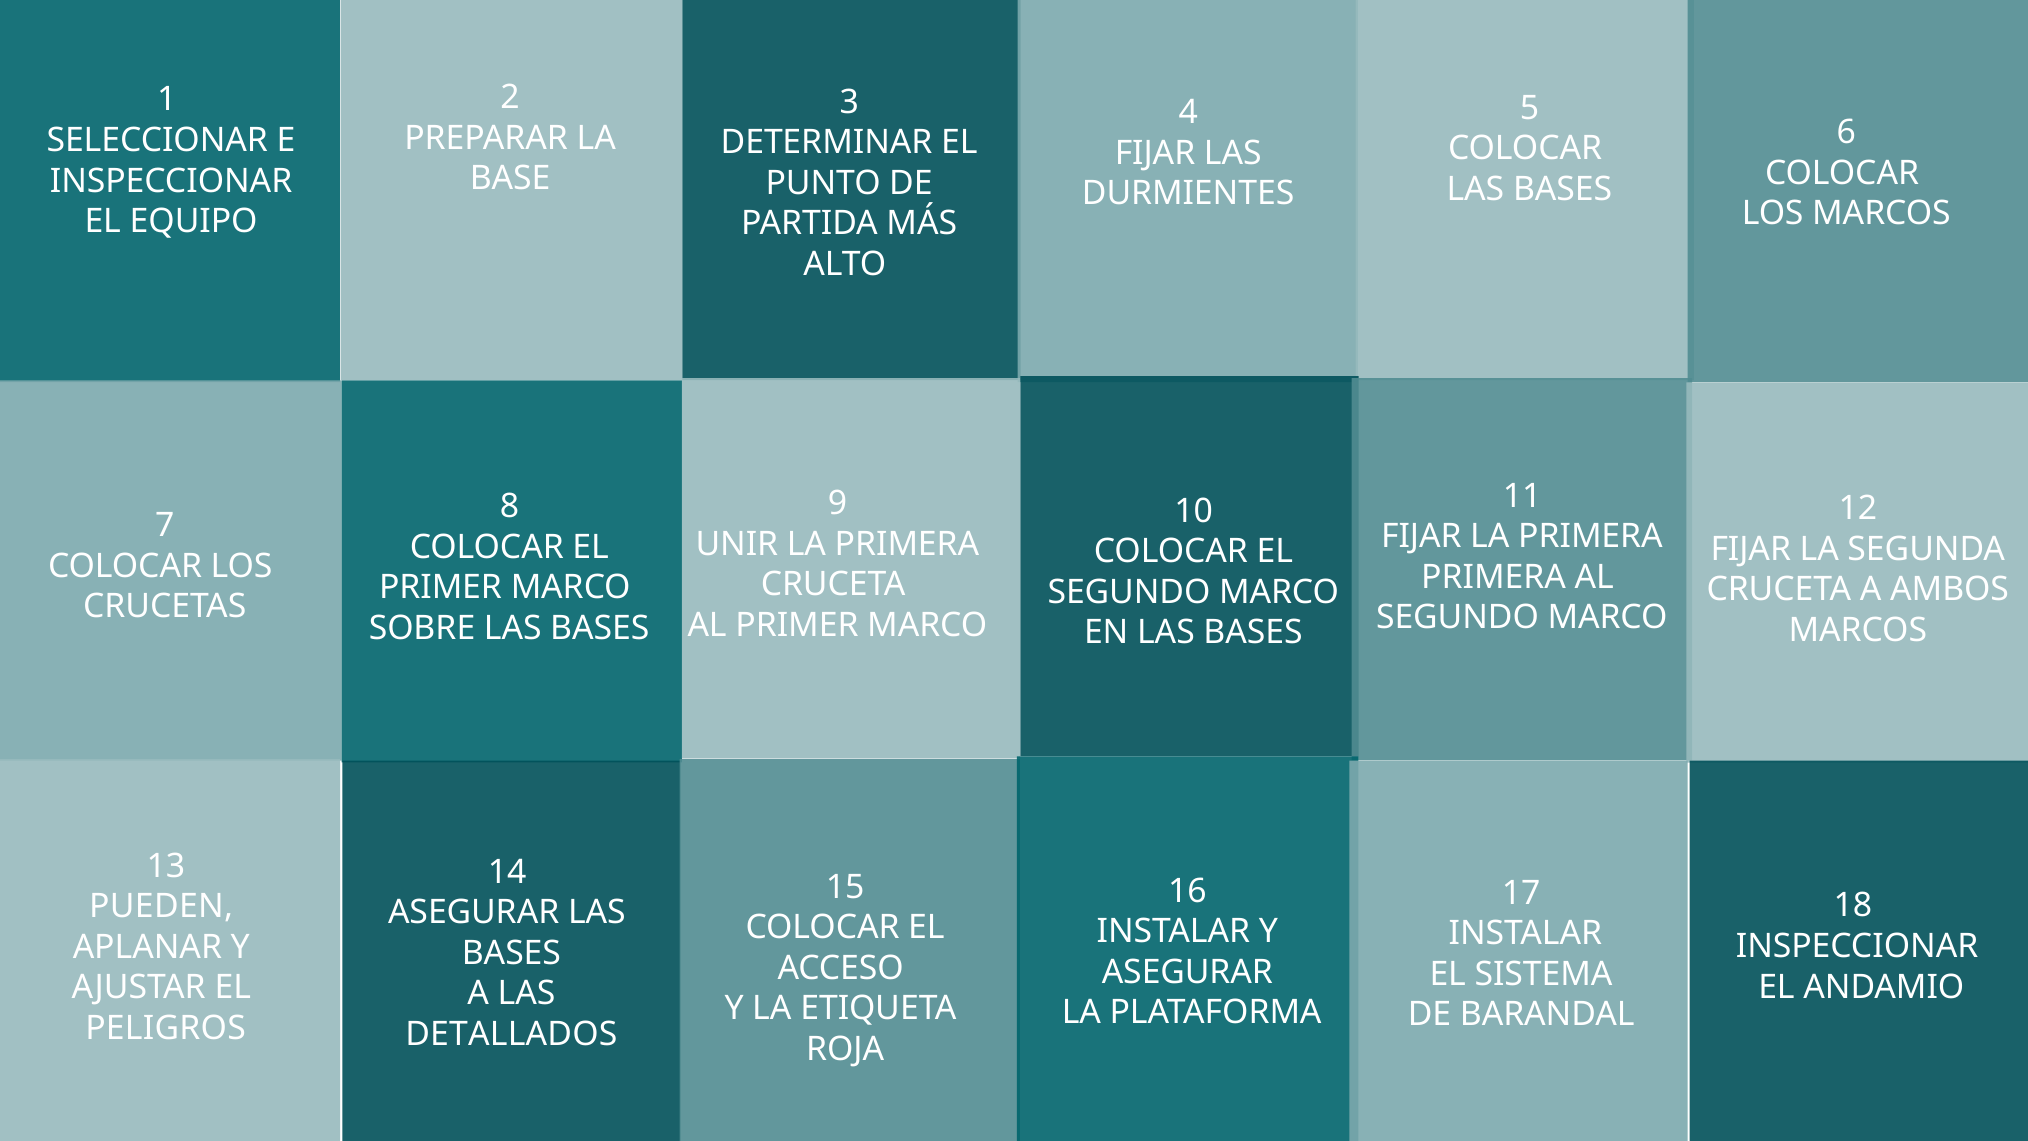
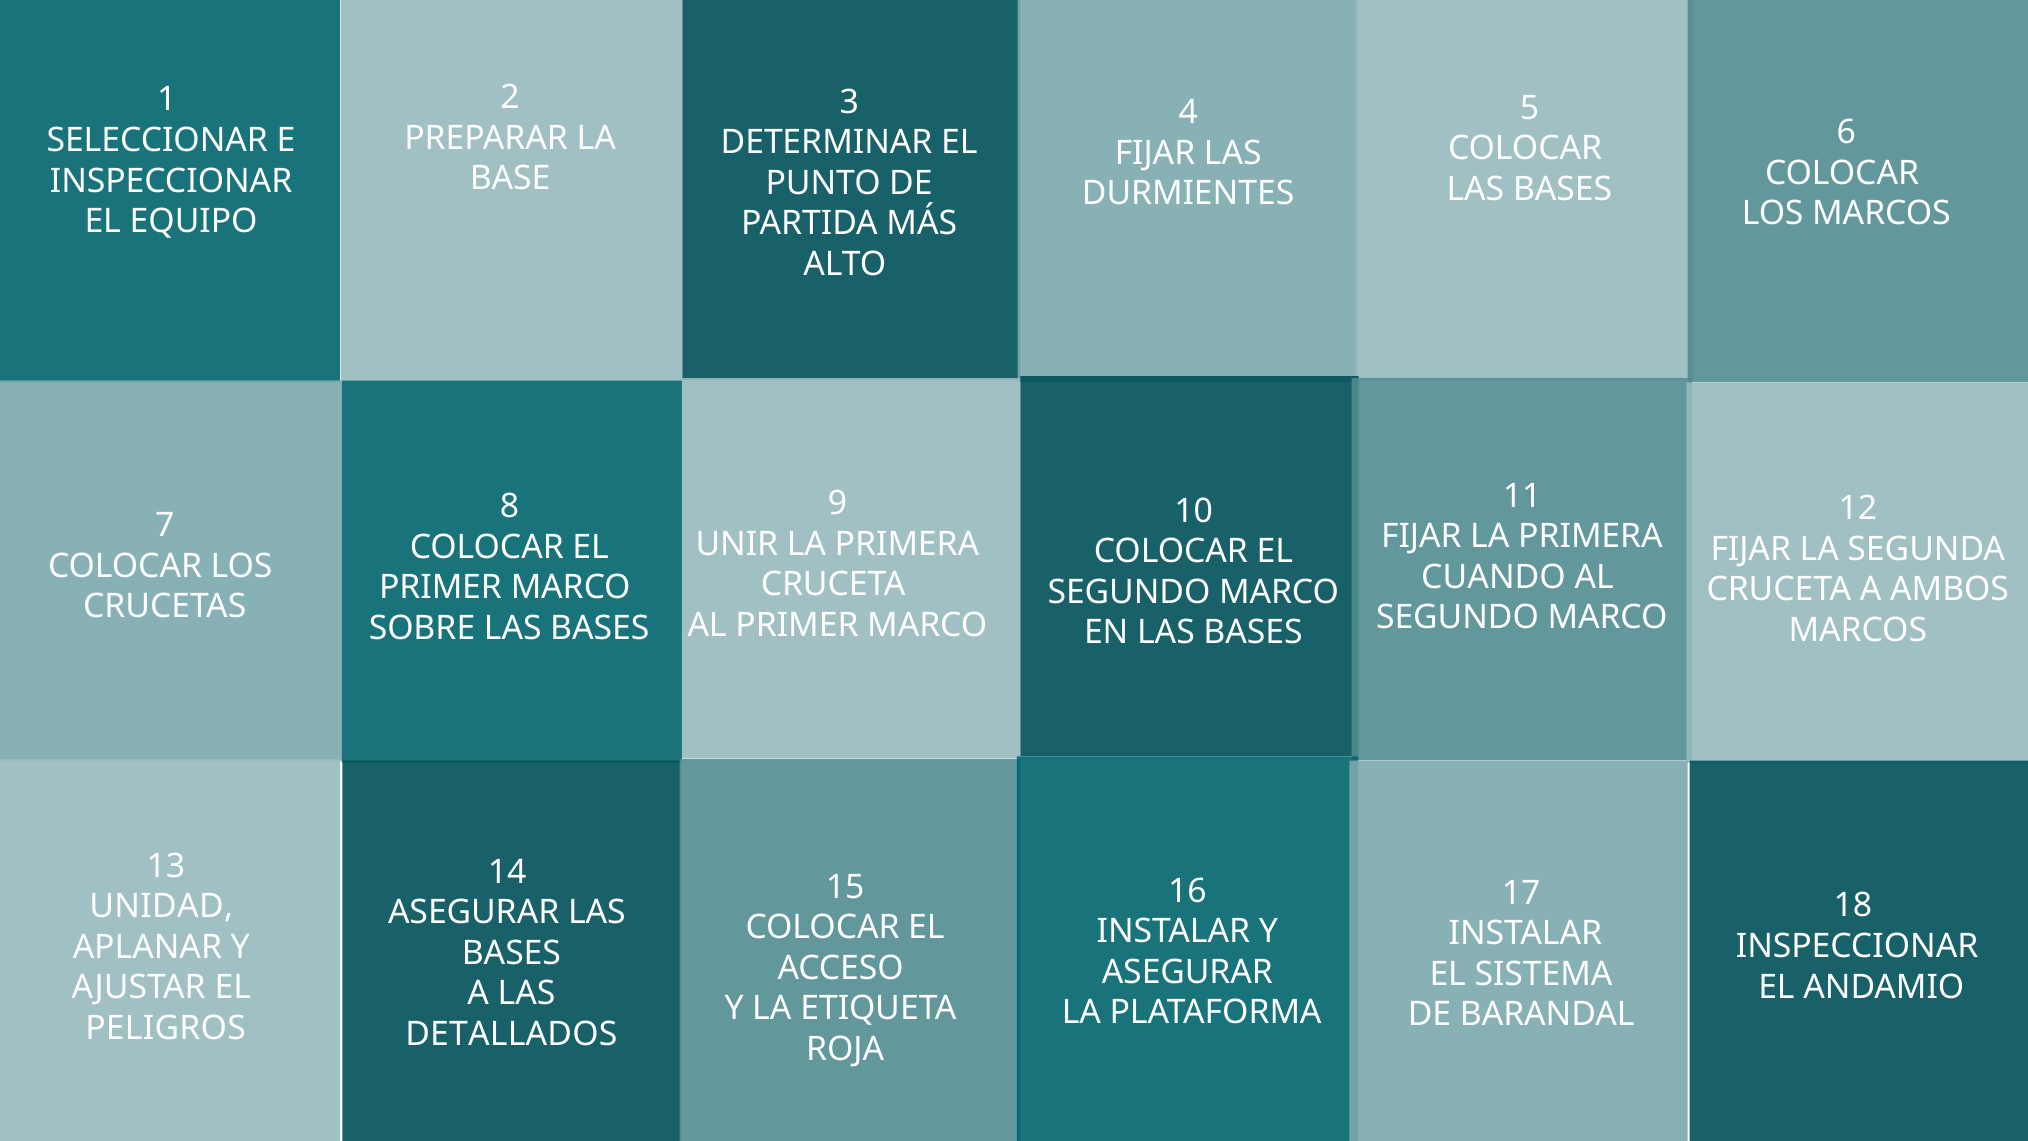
PRIMERA: PRIMERA -> CUANDO (1494, 577)
PUEDEN: PUEDEN -> UNIDAD (161, 906)
